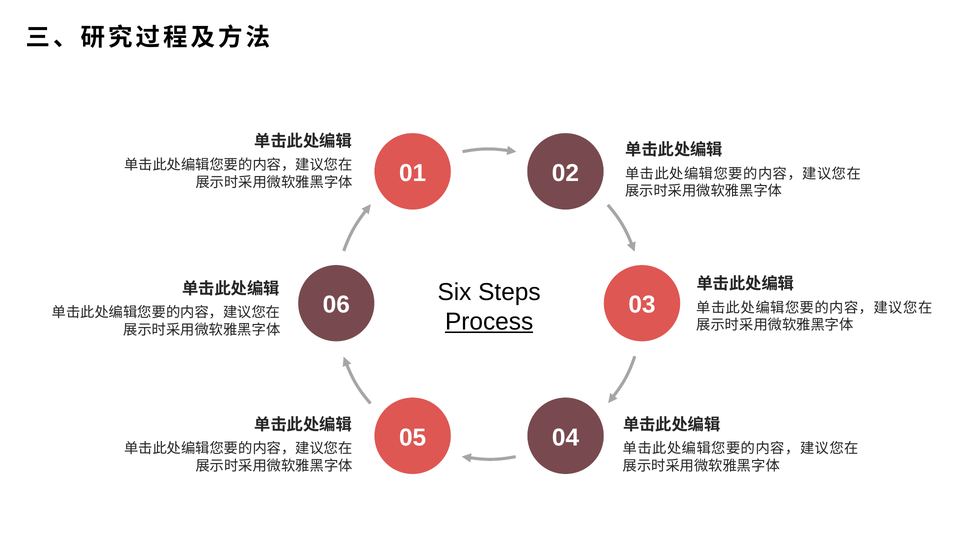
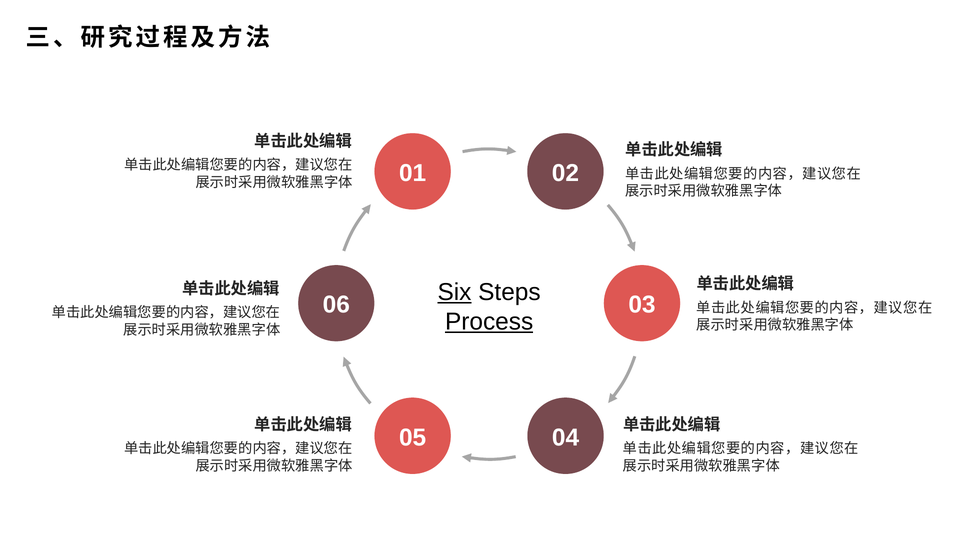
Six underline: none -> present (455, 292)
